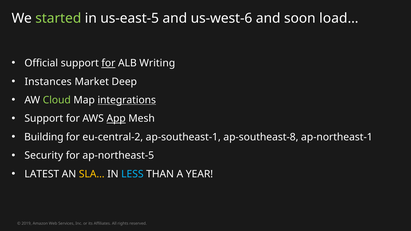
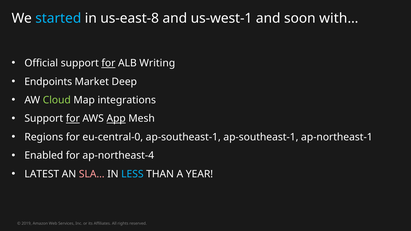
started colour: light green -> light blue (58, 18)
us-east-5: us-east-5 -> us-east-8 (130, 18)
us-west-6: us-west-6 -> us-west-1 (222, 18)
load…: load… -> with… (339, 18)
Instances: Instances -> Endpoints (48, 82)
integrations underline: present -> none (127, 100)
for underline: none -> present (73, 119)
Building: Building -> Regions (44, 137)
eu-central-2: eu-central-2 -> eu-central-0 (113, 137)
ap-southeast-1 ap-southeast-8: ap-southeast-8 -> ap-southeast-1 (261, 137)
Security: Security -> Enabled (44, 156)
ap-northeast-5: ap-northeast-5 -> ap-northeast-4 (118, 156)
SLA… colour: yellow -> pink (92, 174)
